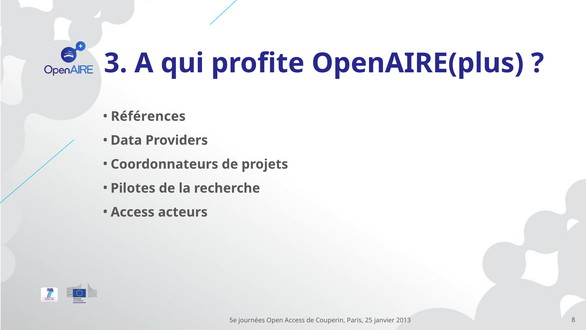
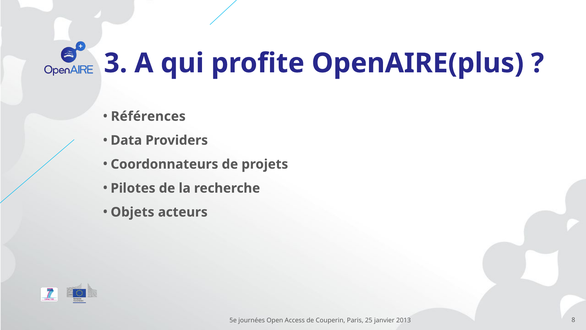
Access: Access -> Objets (132, 212)
